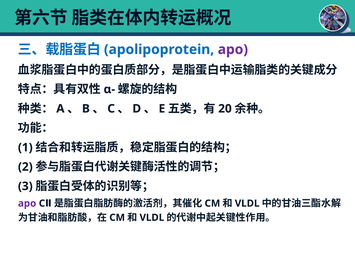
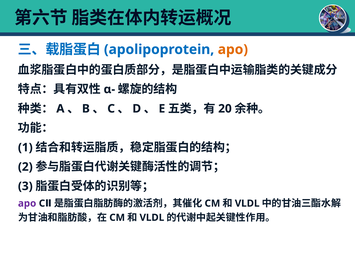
apo colour: purple -> orange (233, 50)
